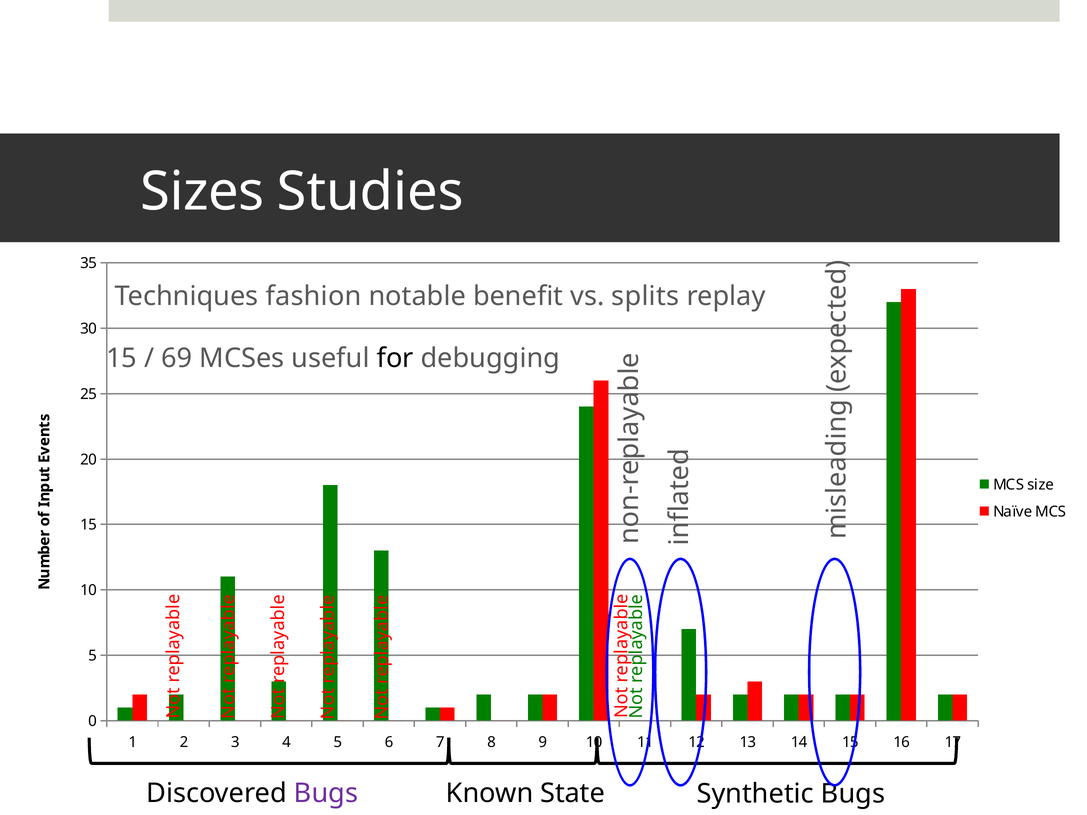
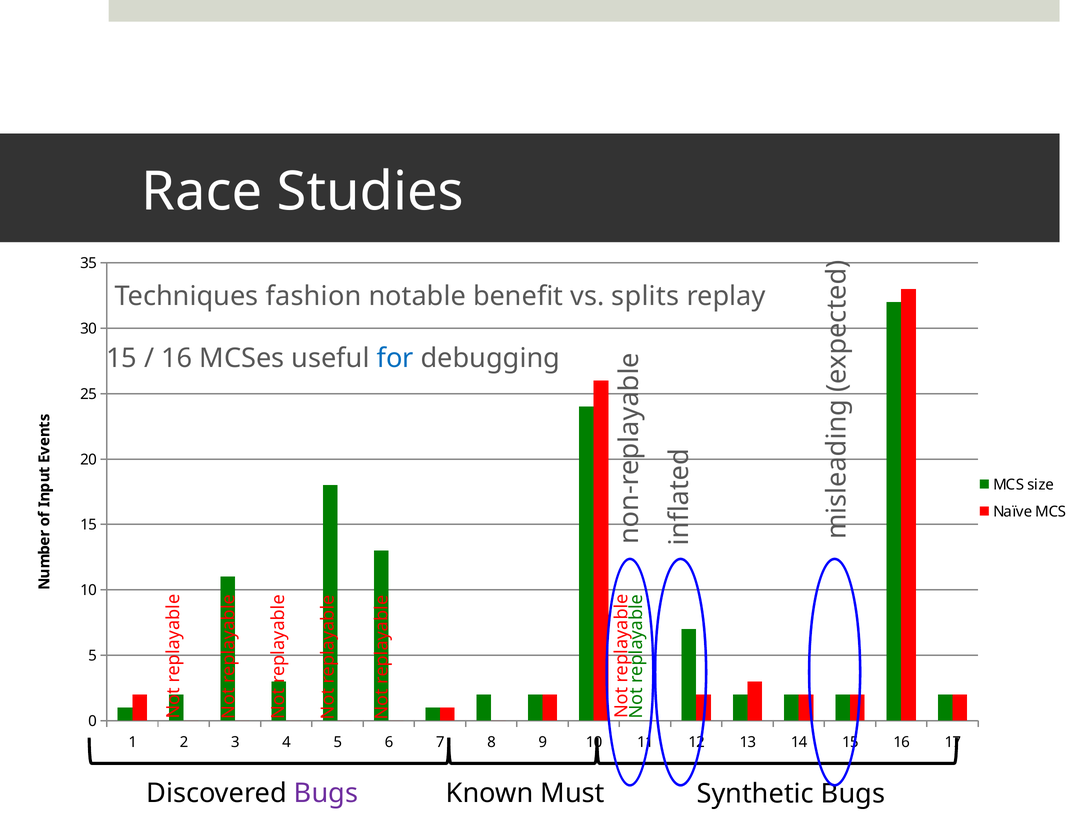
Sizes: Sizes -> Race (202, 192)
69: 69 -> 16 (177, 359)
for colour: black -> blue (395, 359)
State: State -> Must (573, 793)
